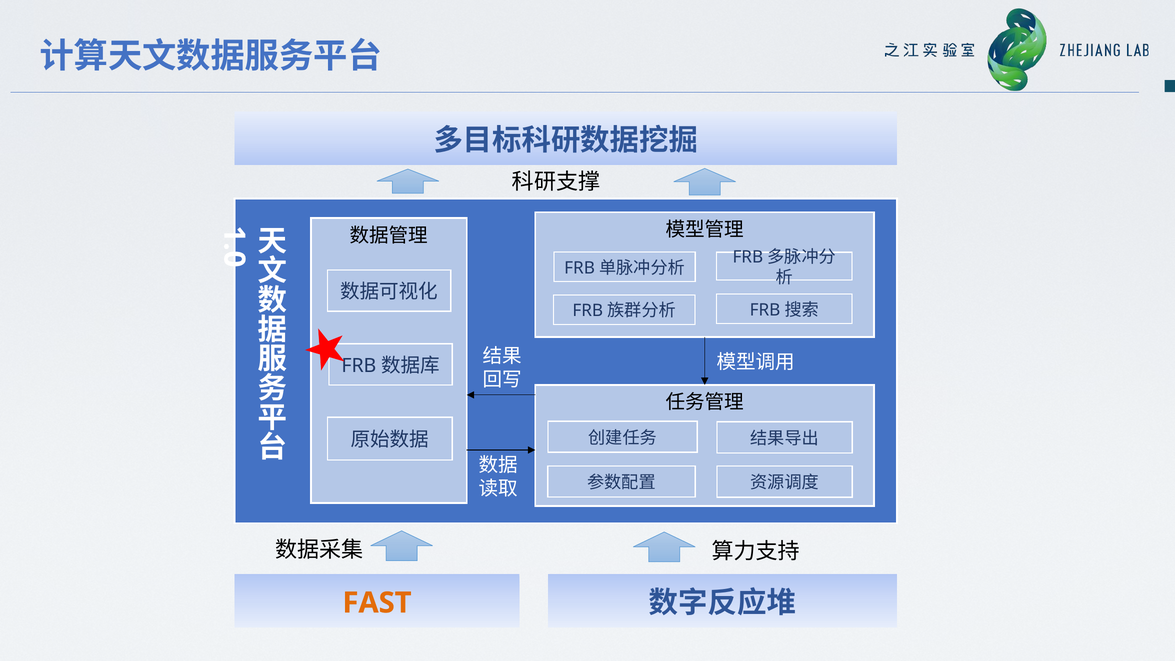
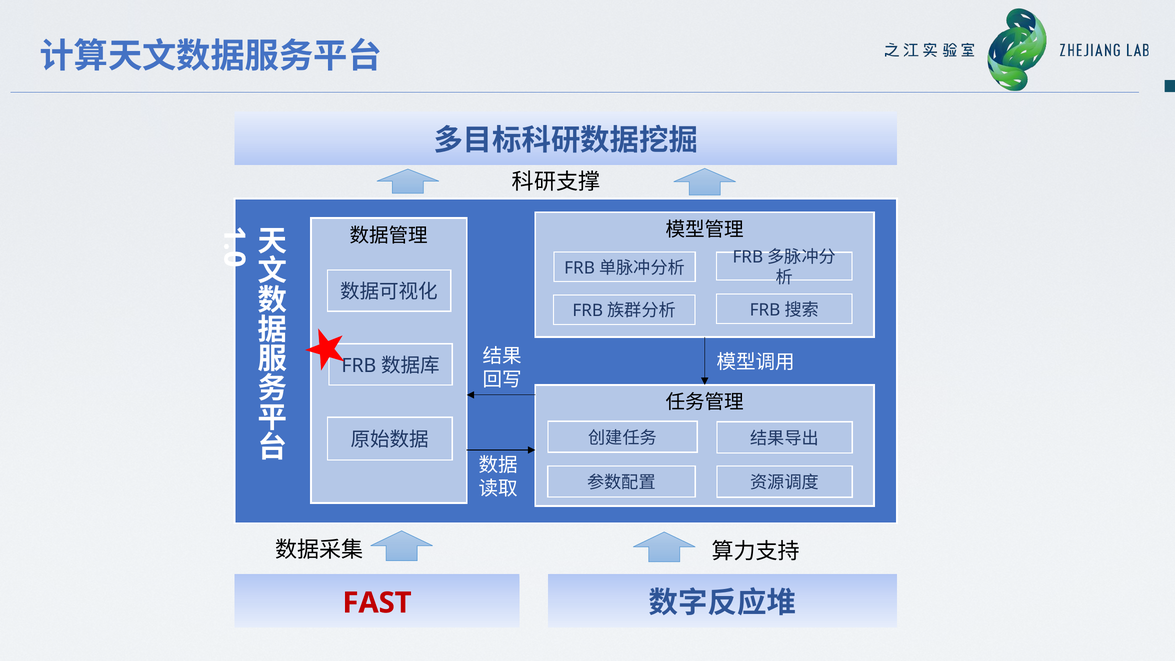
FAST colour: orange -> red (377, 603)
